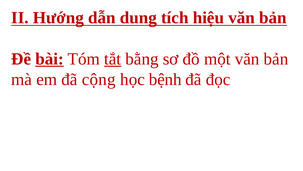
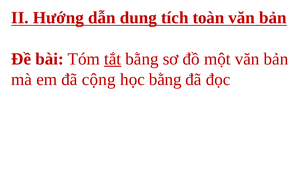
hiệu: hiệu -> toàn (208, 18)
bài underline: present -> none (50, 59)
học bệnh: bệnh -> bằng (165, 79)
